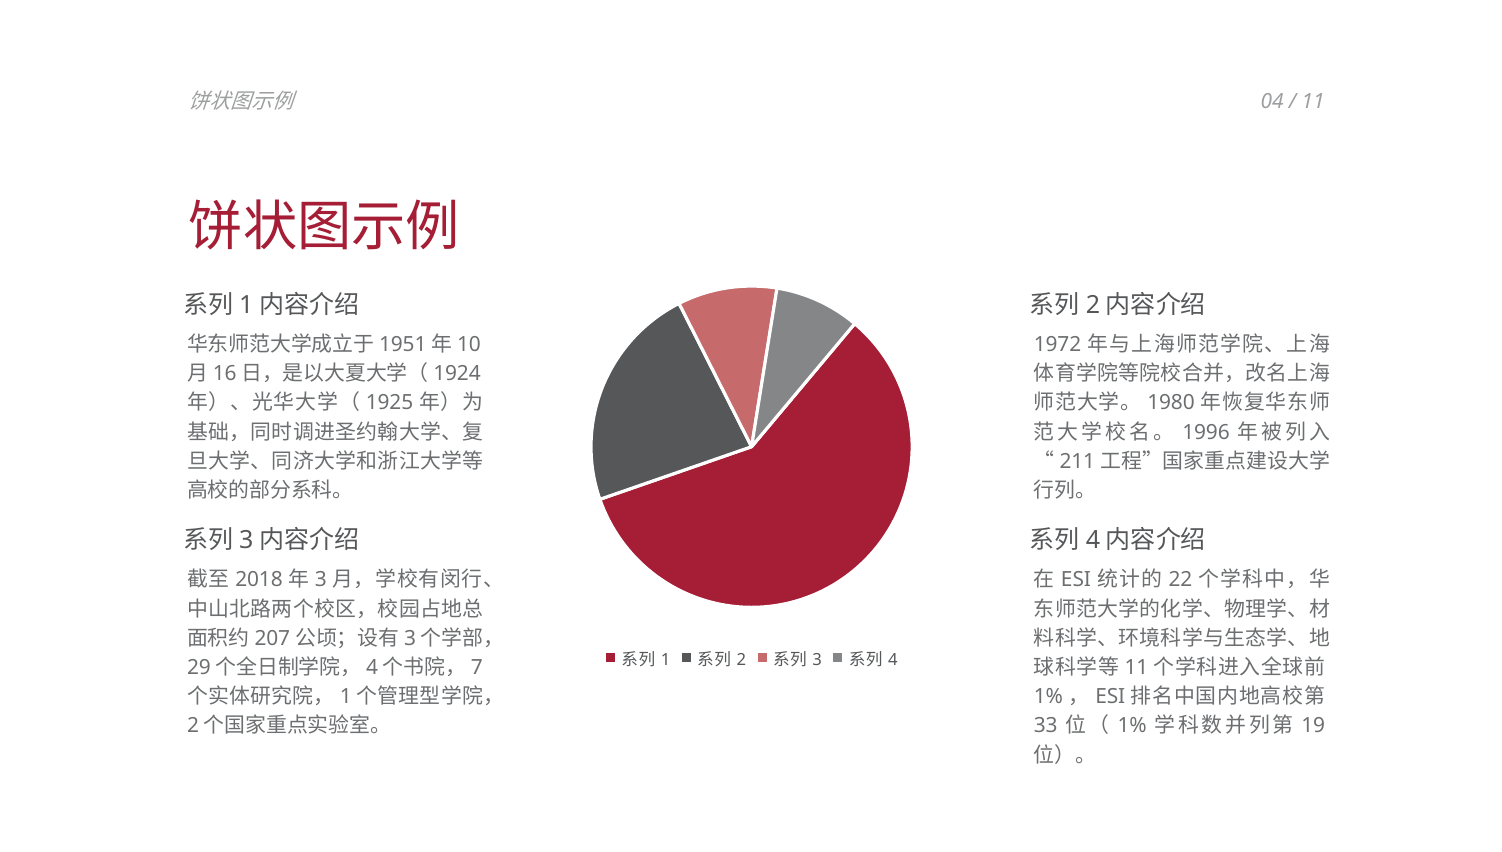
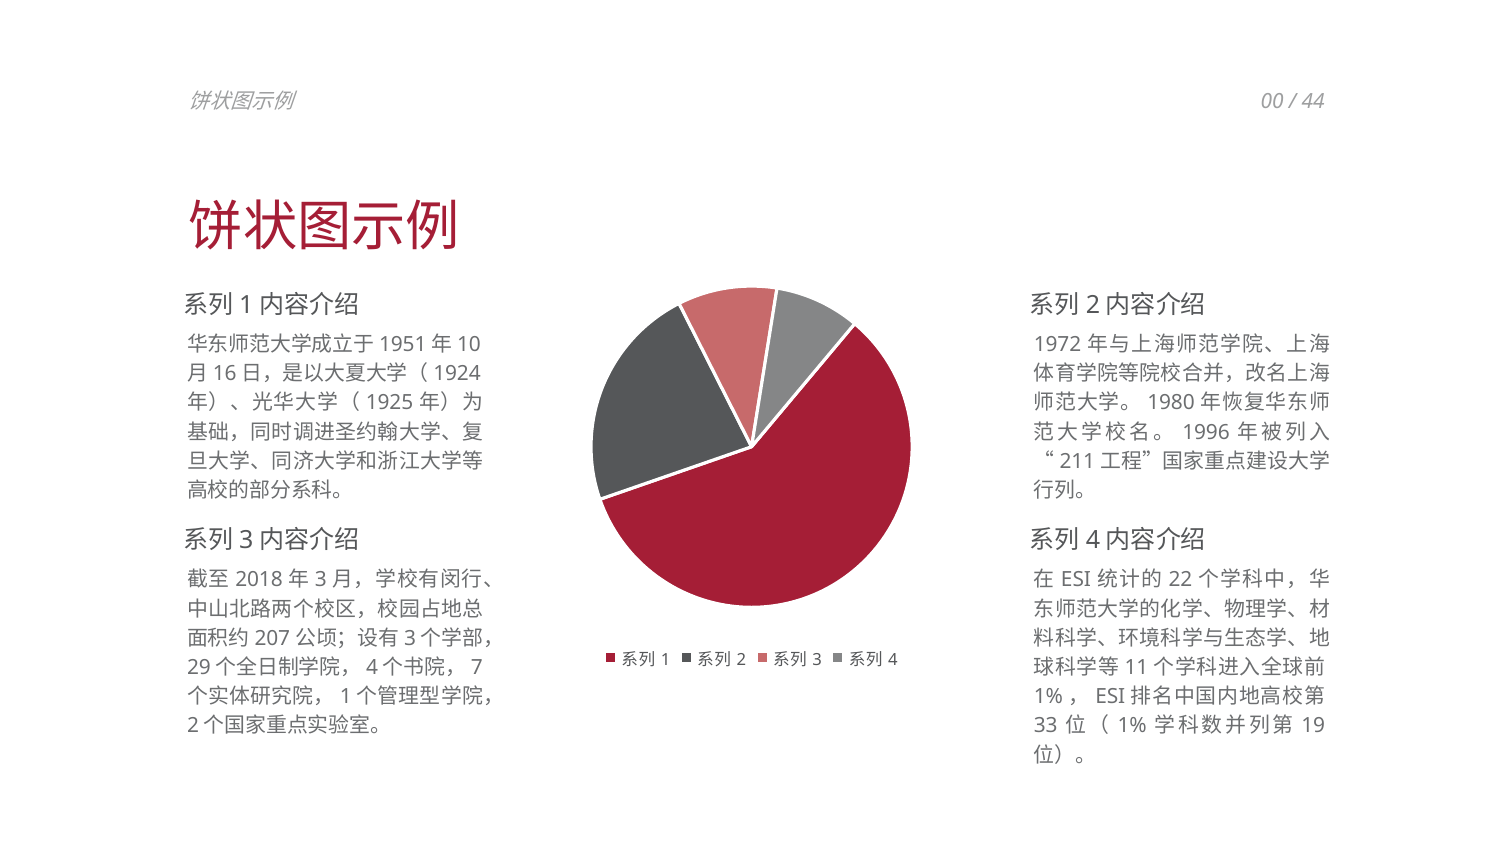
04: 04 -> 00 (1272, 102)
11: 11 -> 44 (1313, 102)
